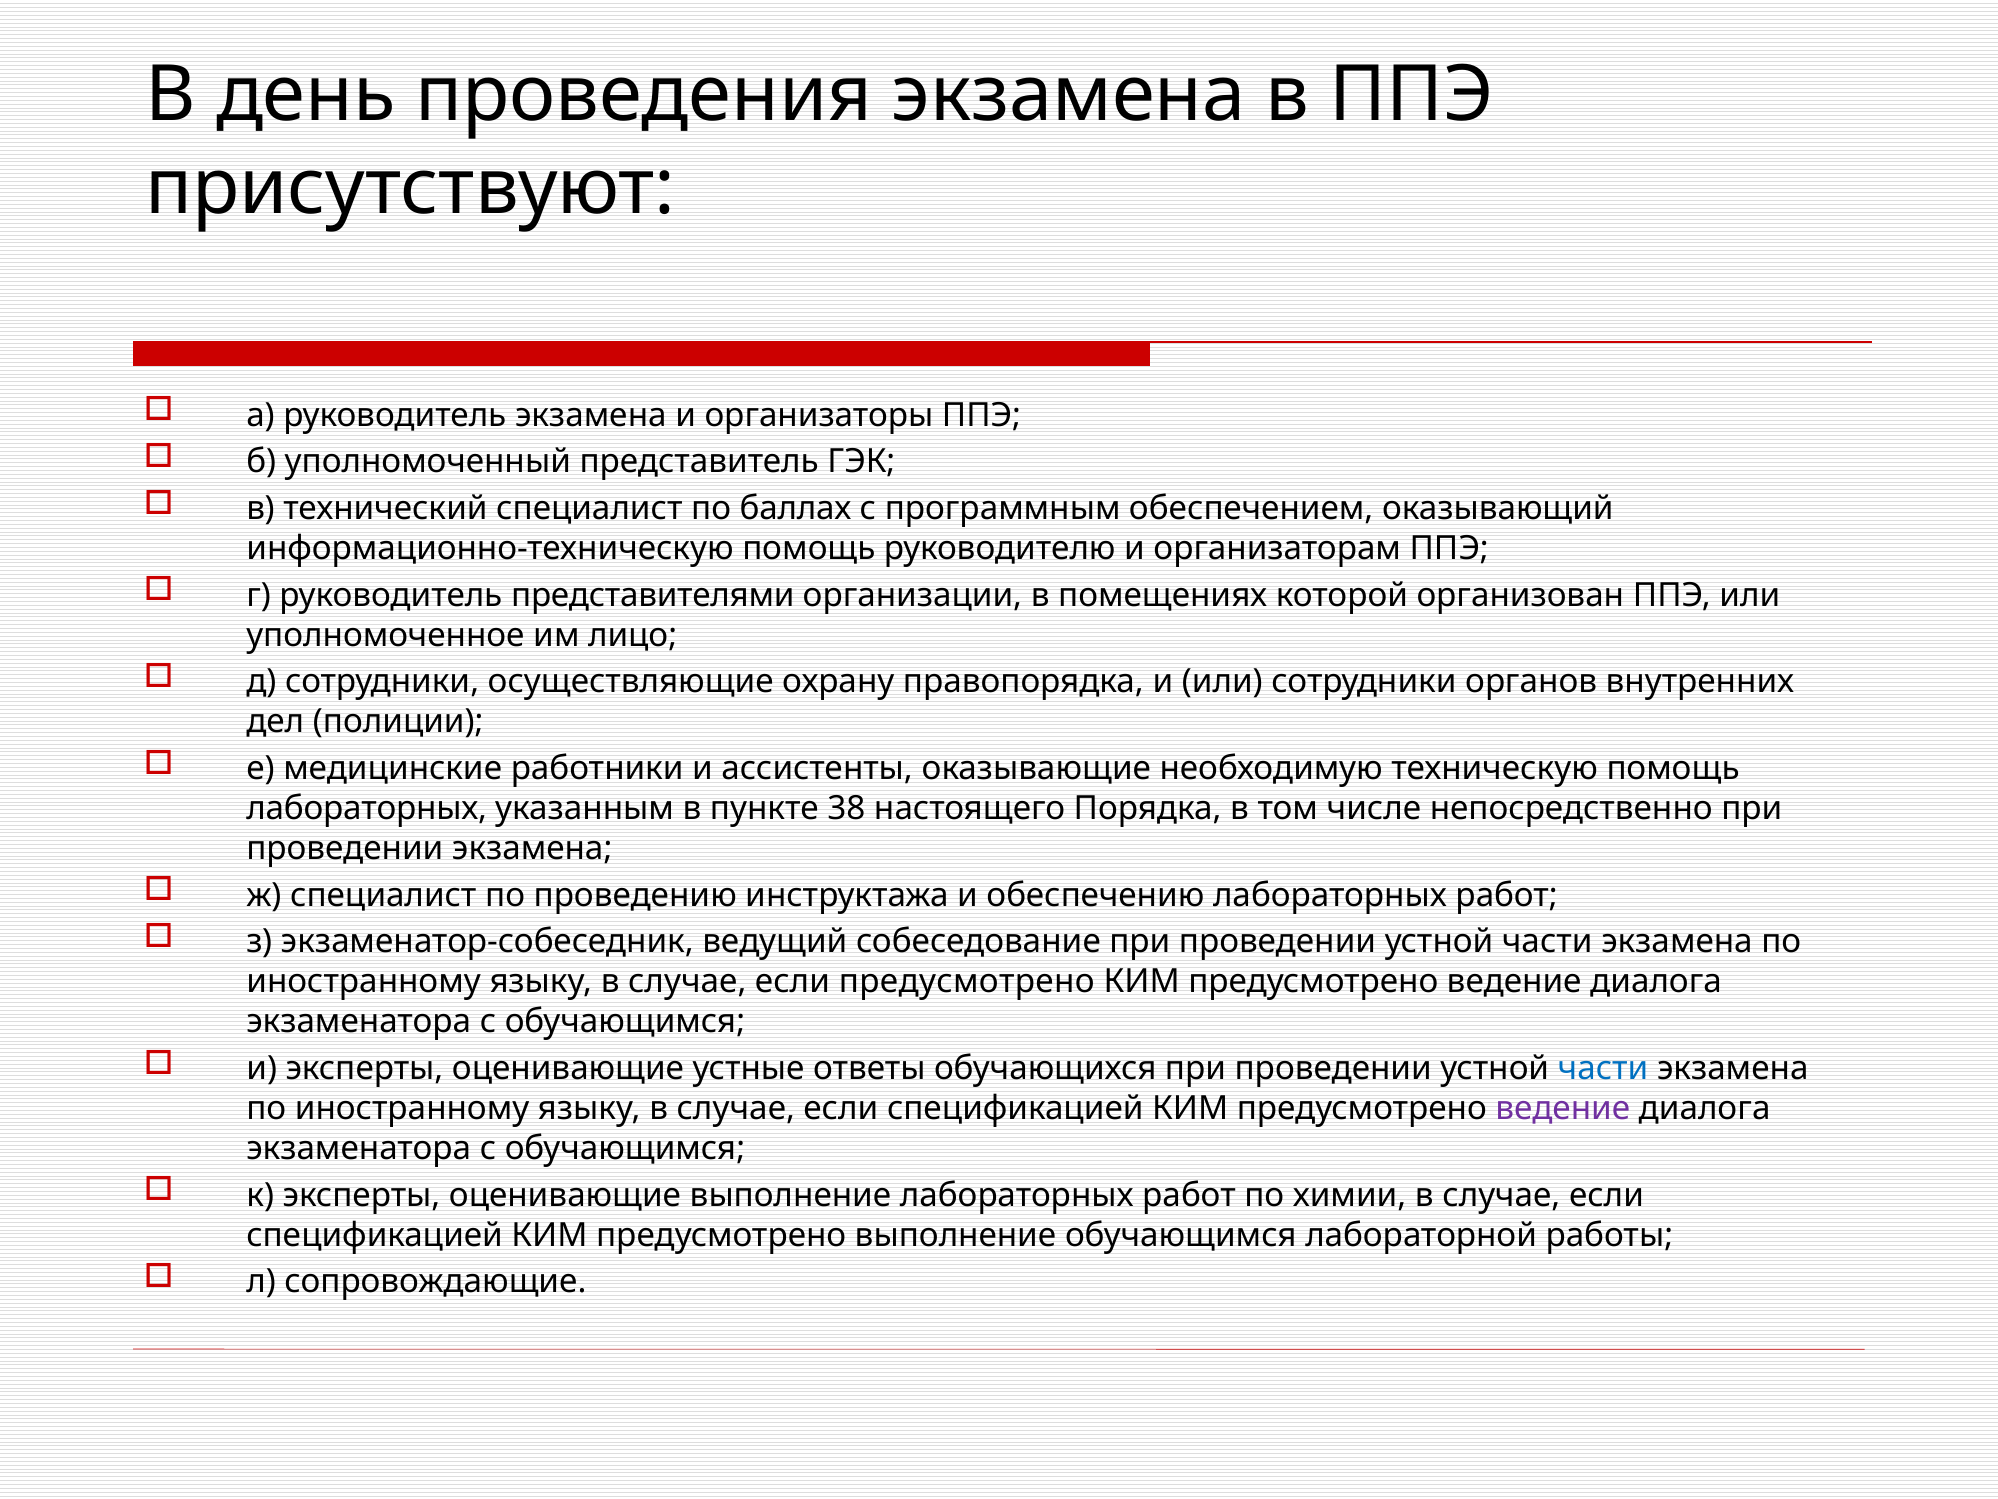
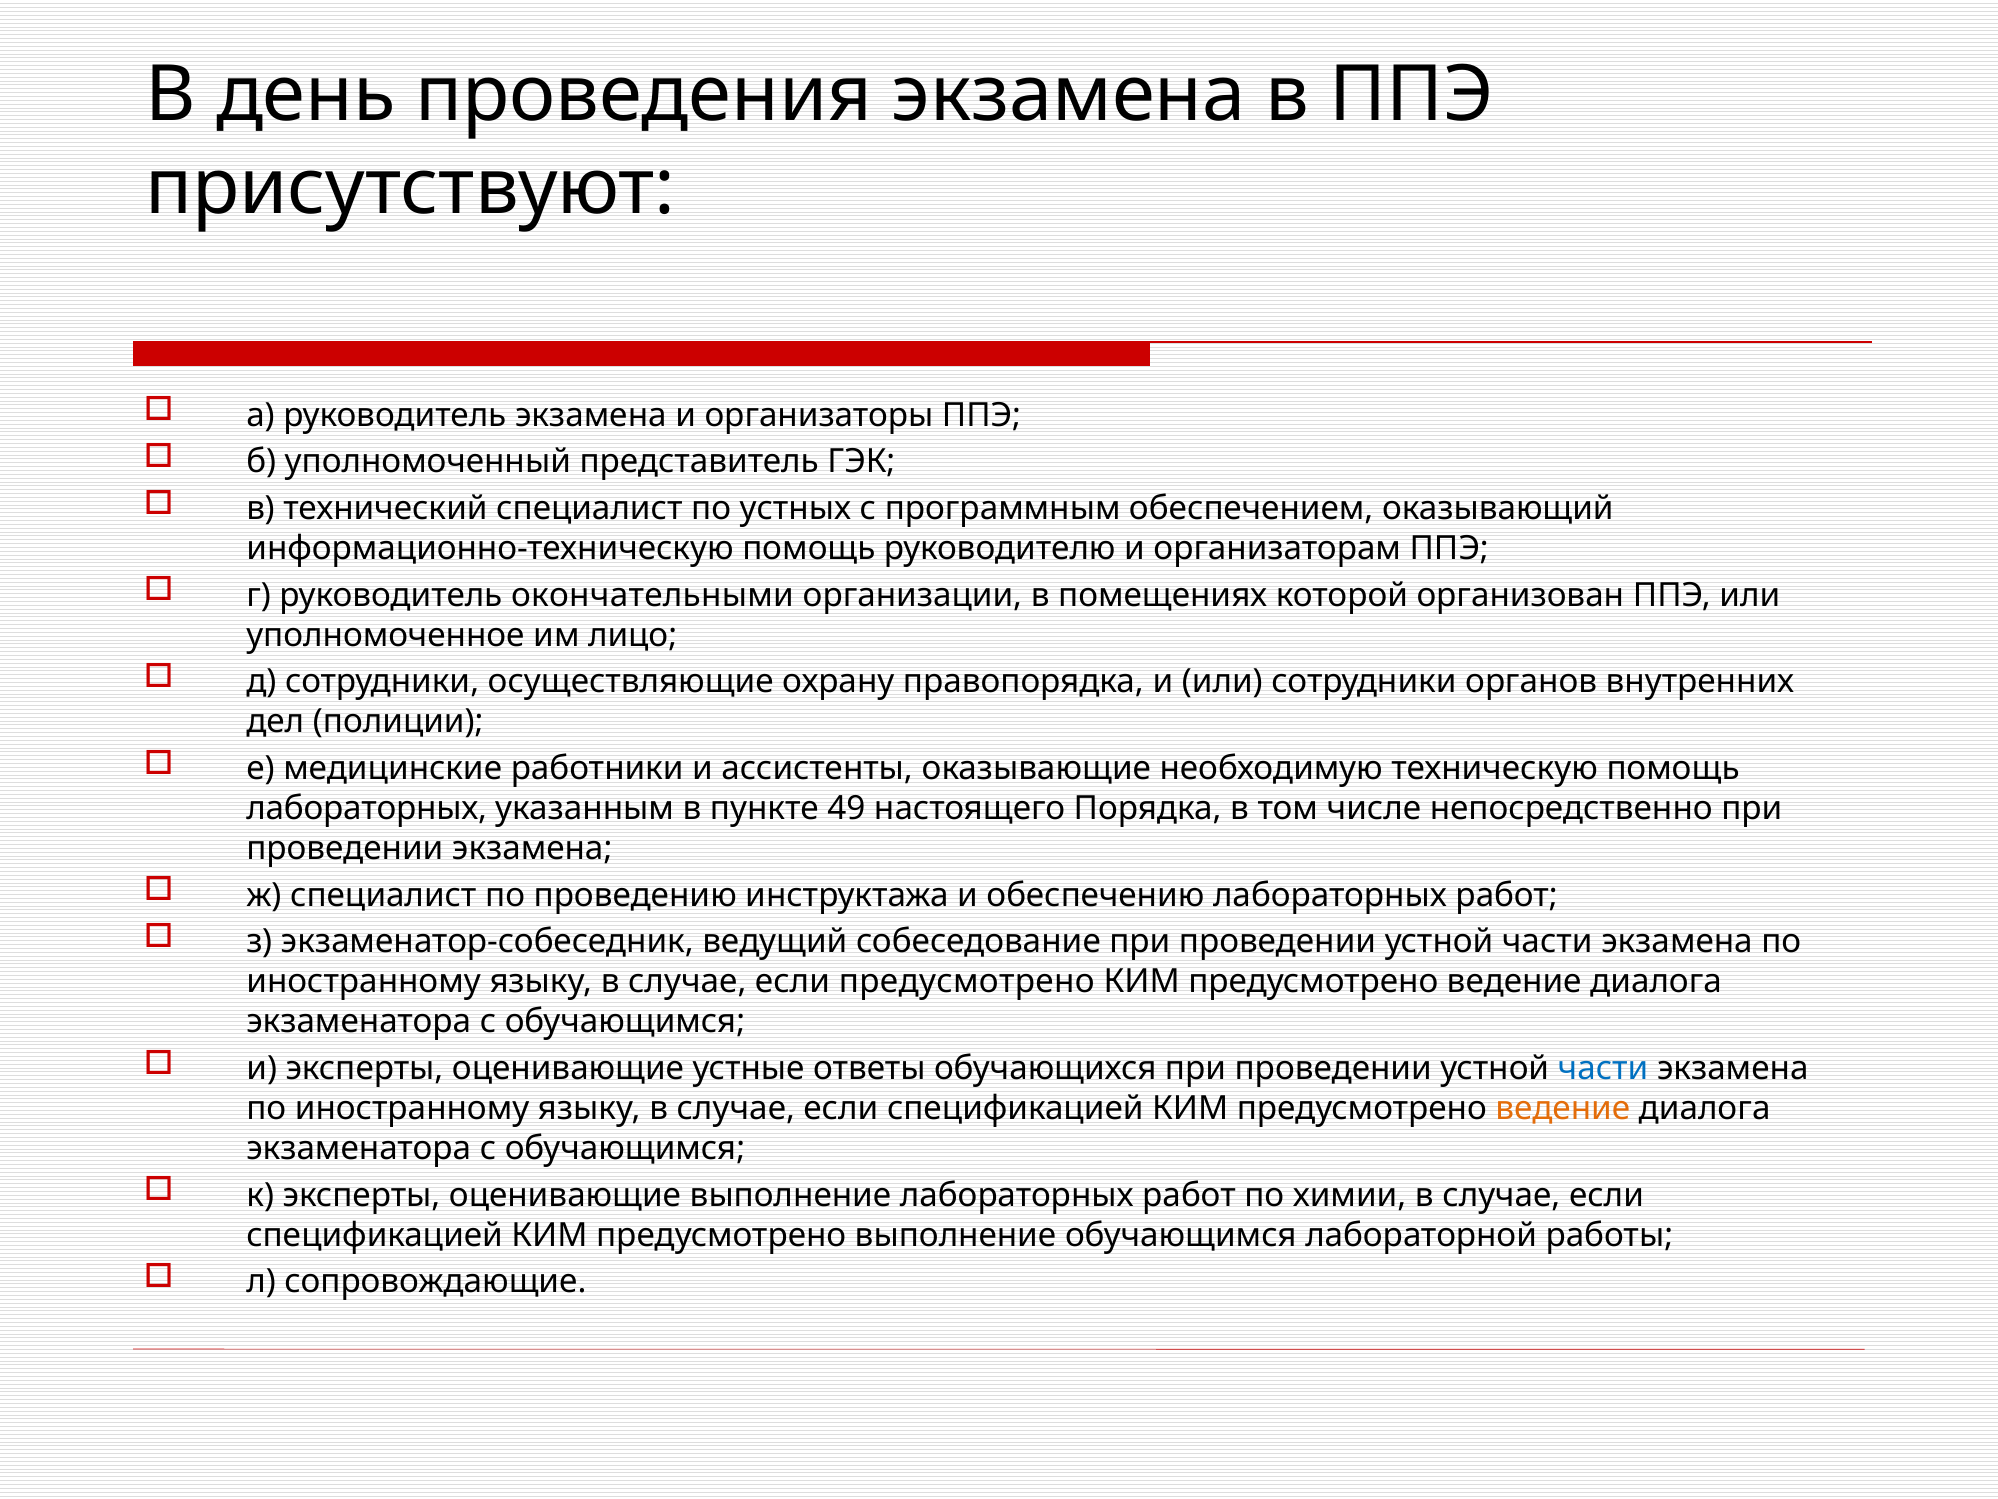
баллах: баллах -> устных (795, 508)
представителями: представителями -> окончательными (653, 595)
38: 38 -> 49 (846, 808)
ведение colour: purple -> orange (1563, 1108)
